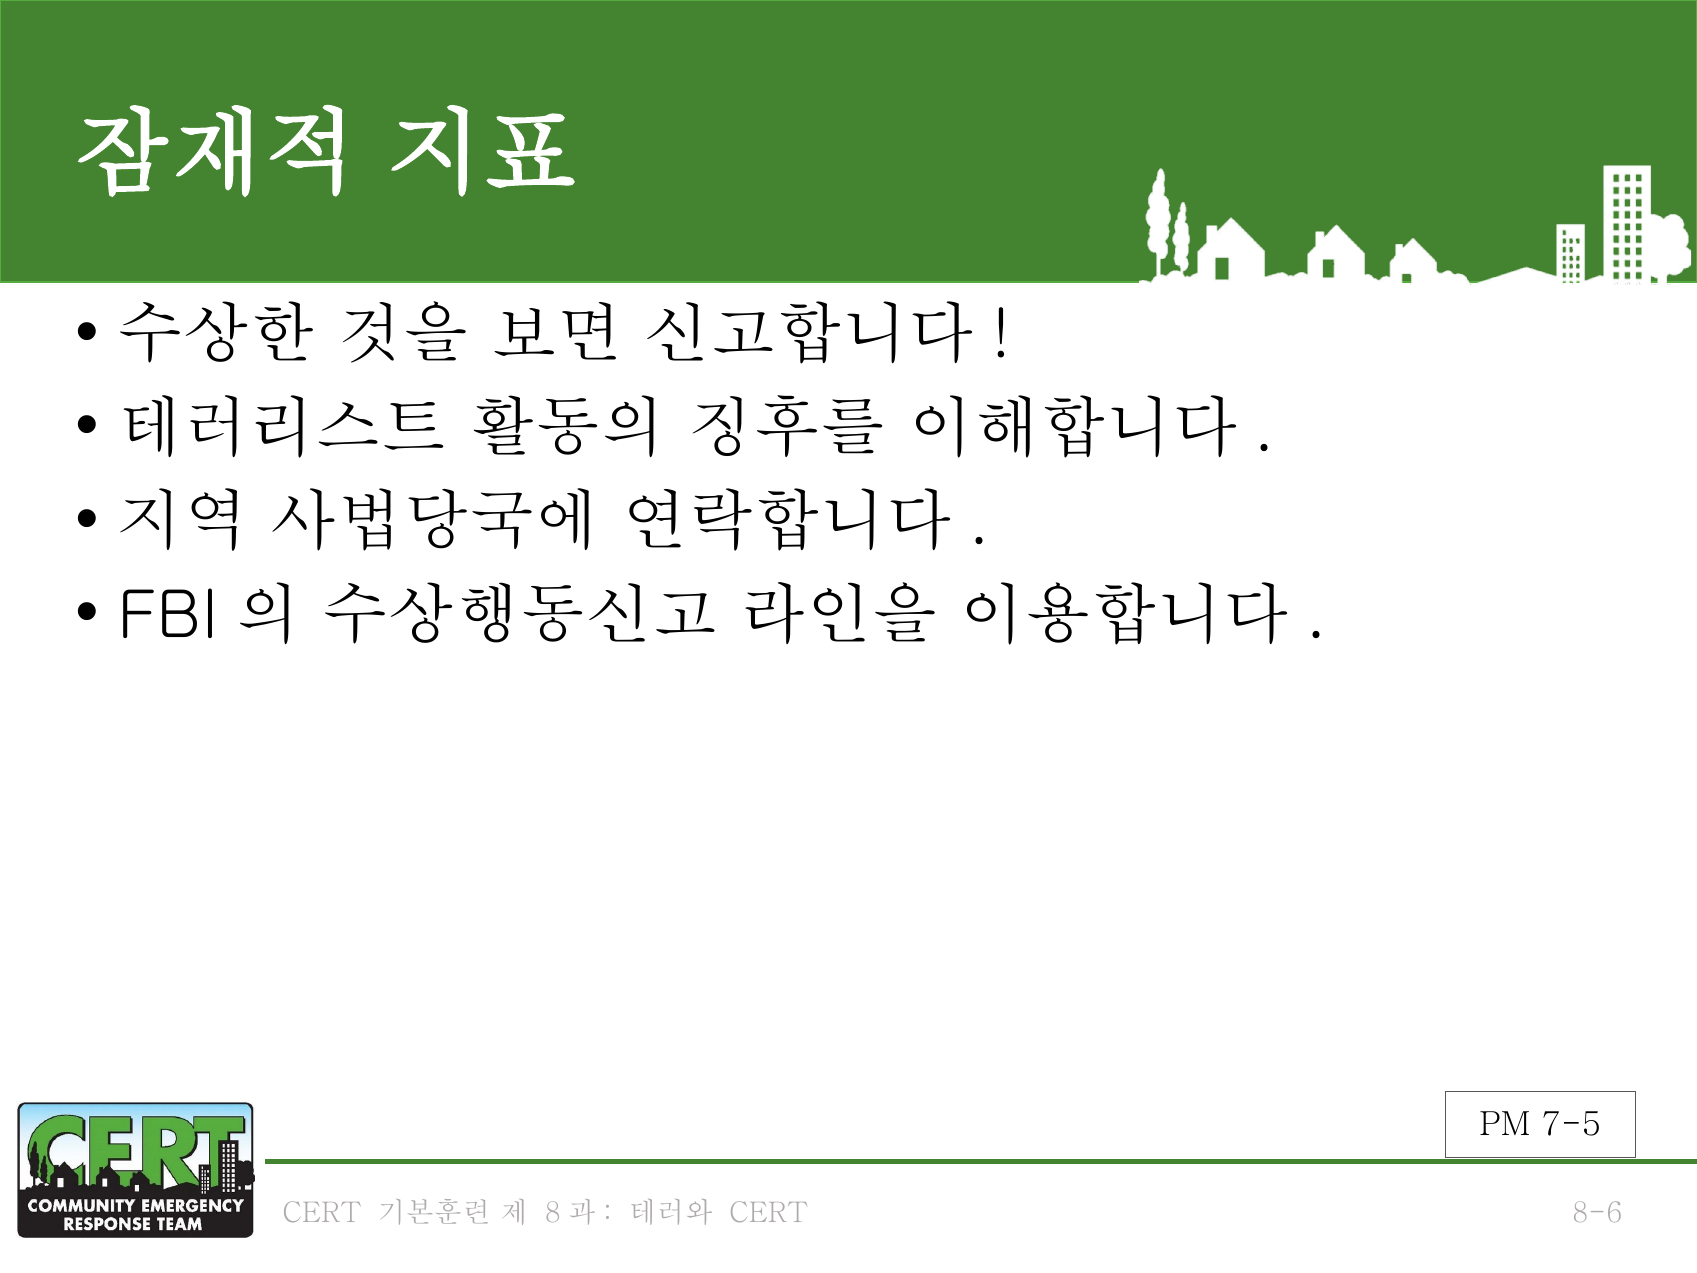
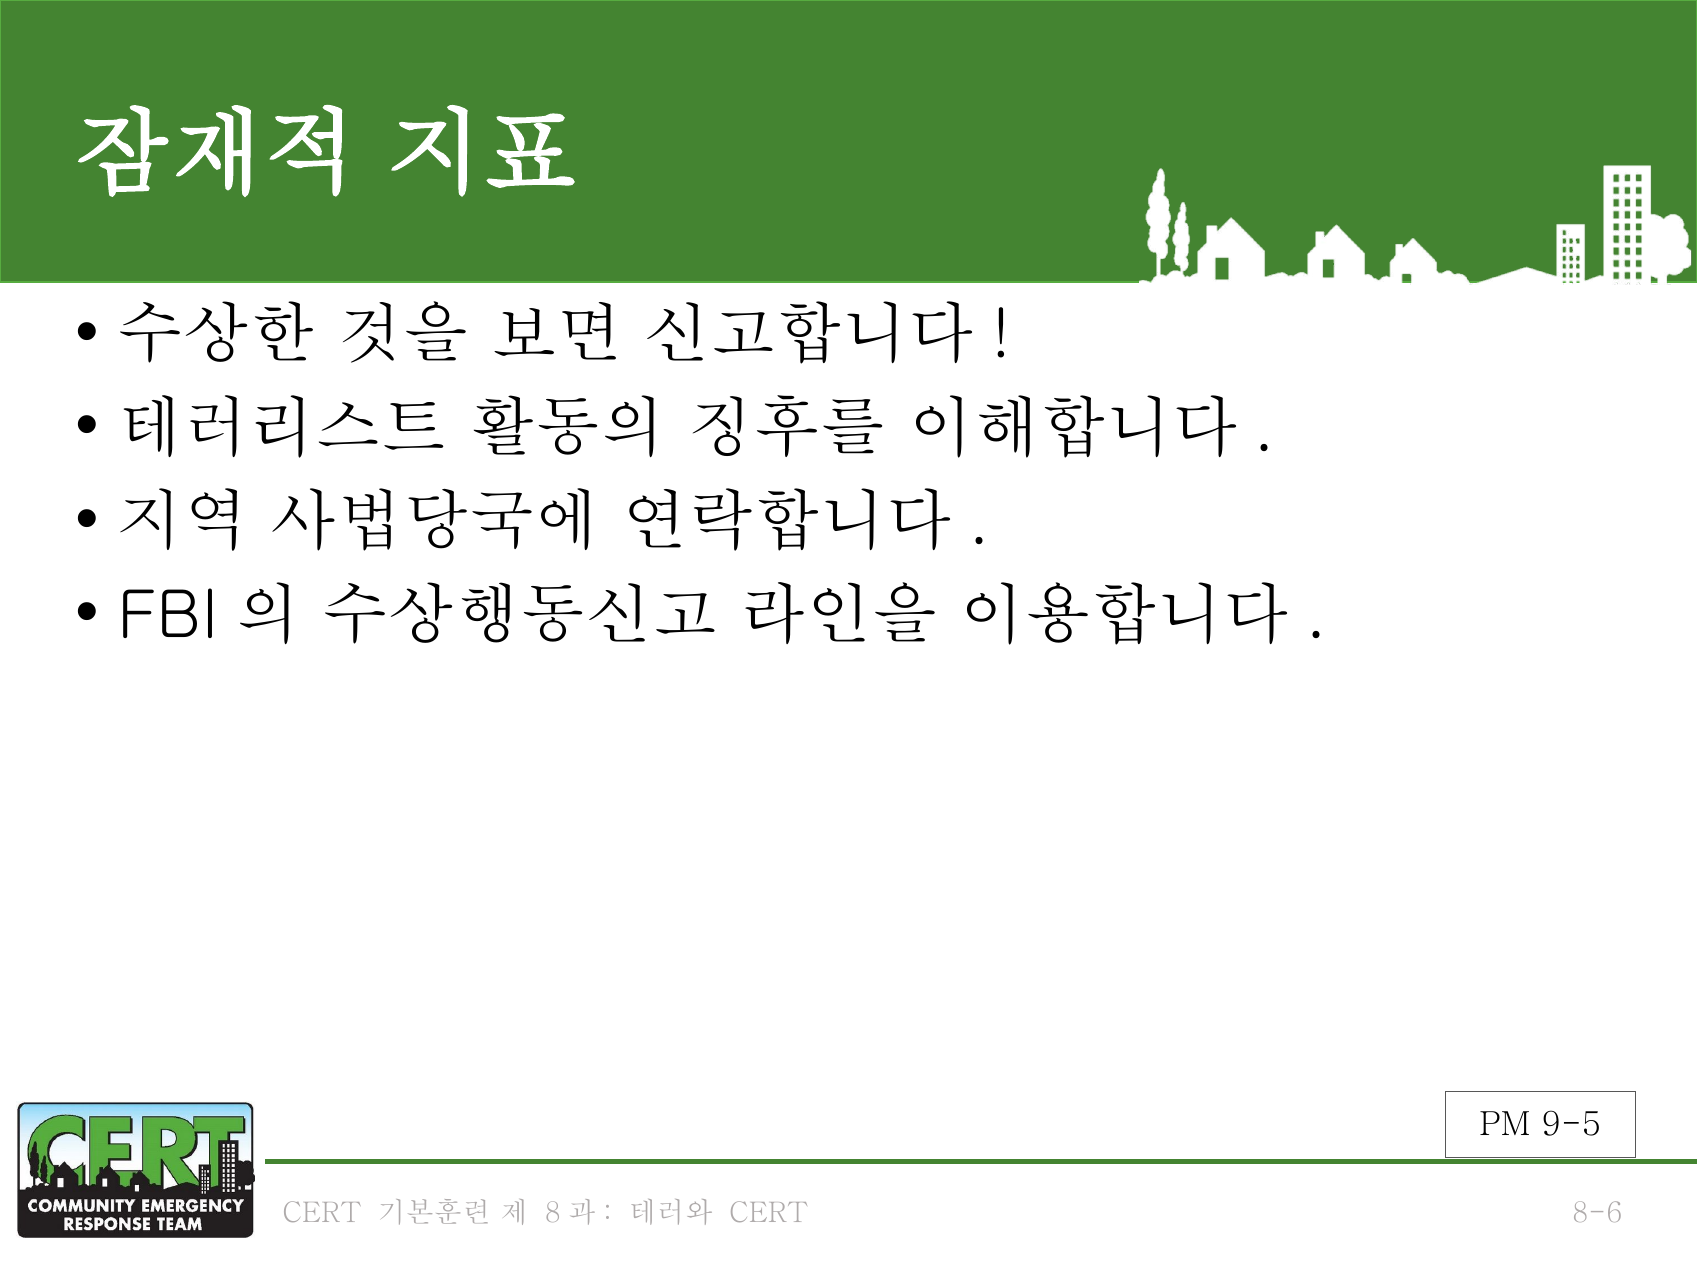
7-5: 7-5 -> 9-5 (1571, 1124)
